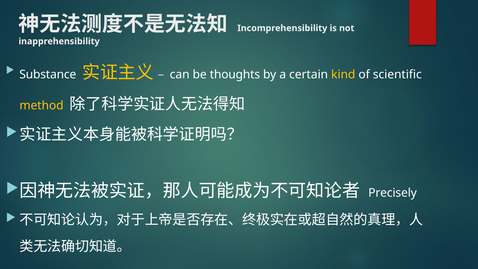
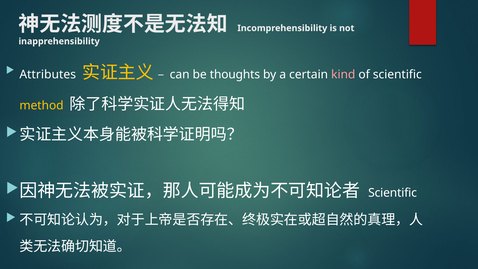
Substance: Substance -> Attributes (48, 74)
kind colour: yellow -> pink (343, 74)
Precisely: Precisely -> Scientific (393, 193)
